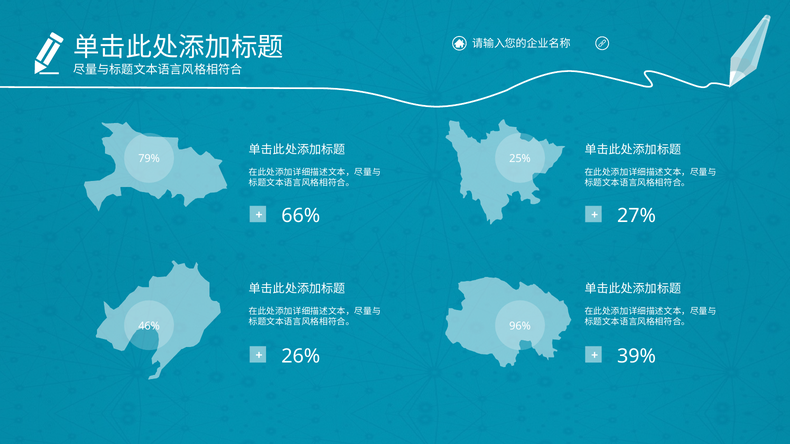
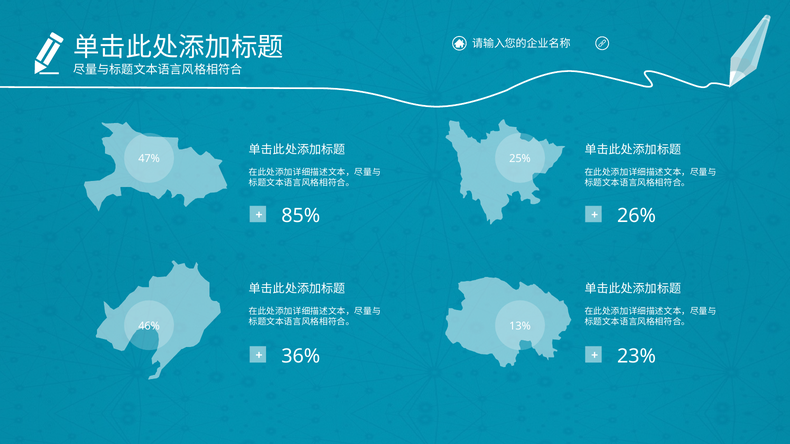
79%: 79% -> 47% (149, 159)
66%: 66% -> 85% (301, 216)
27%: 27% -> 26% (637, 216)
96%: 96% -> 13% (520, 326)
26%: 26% -> 36% (301, 357)
39%: 39% -> 23% (637, 357)
